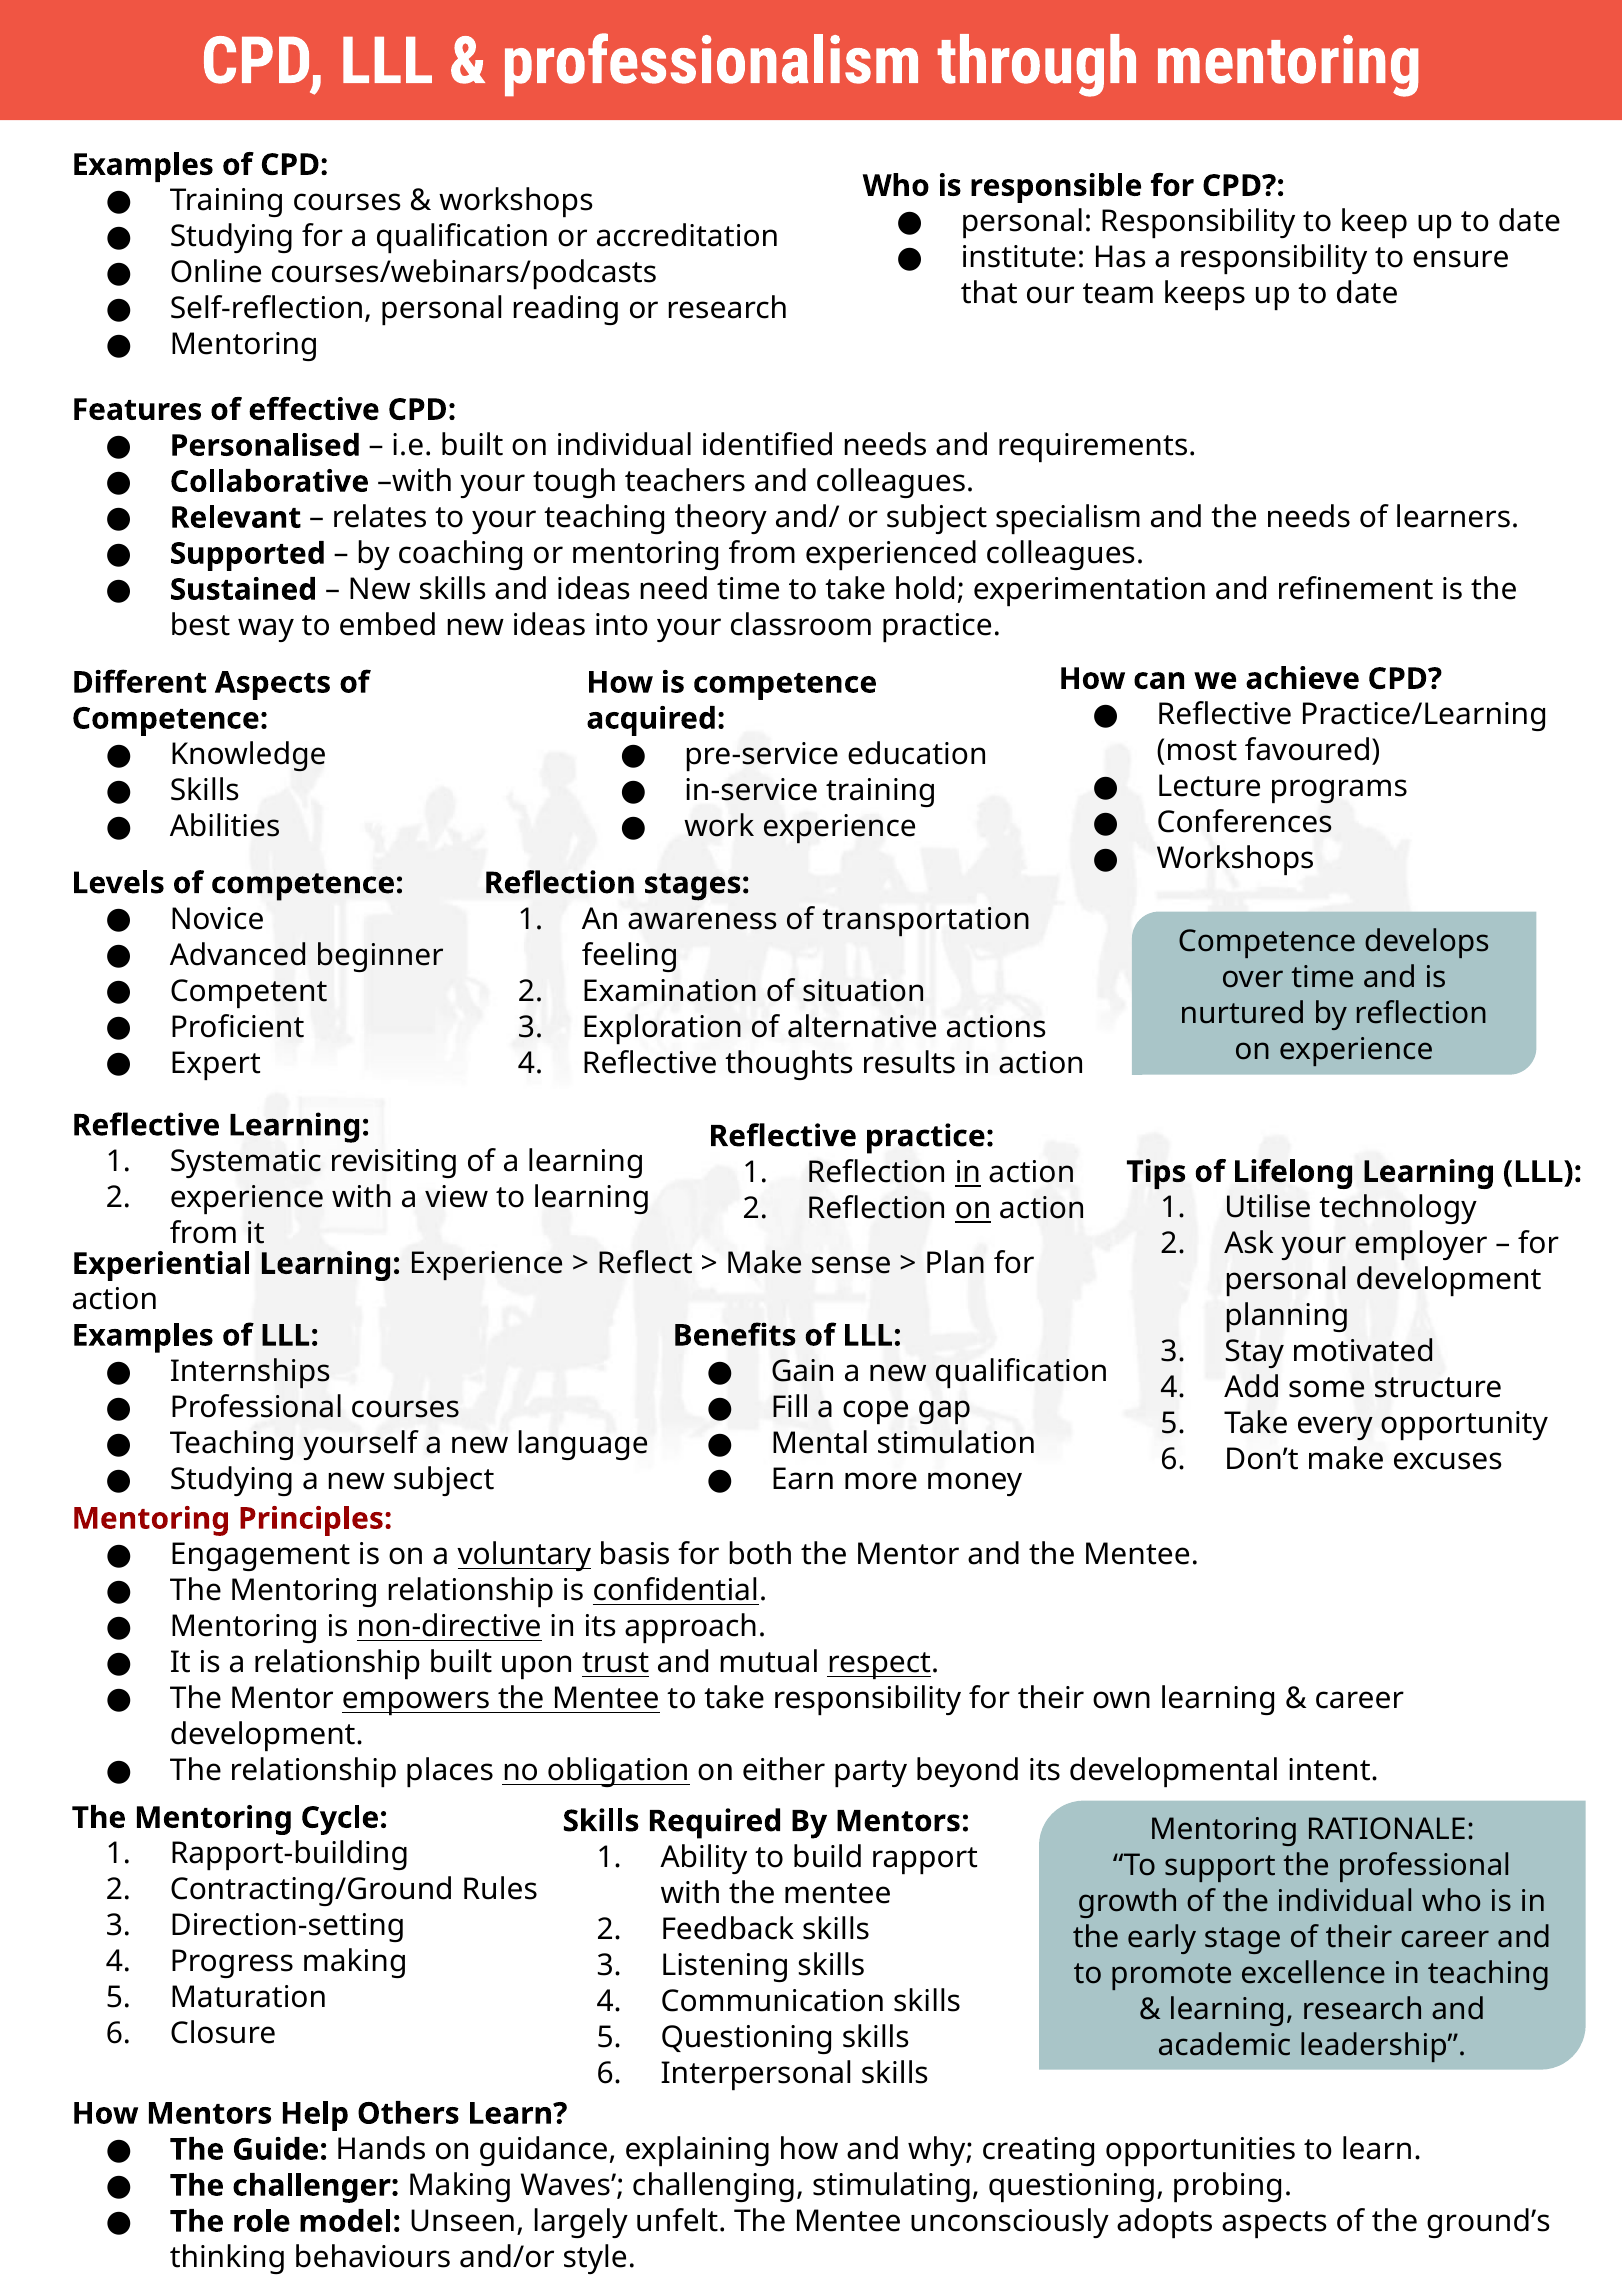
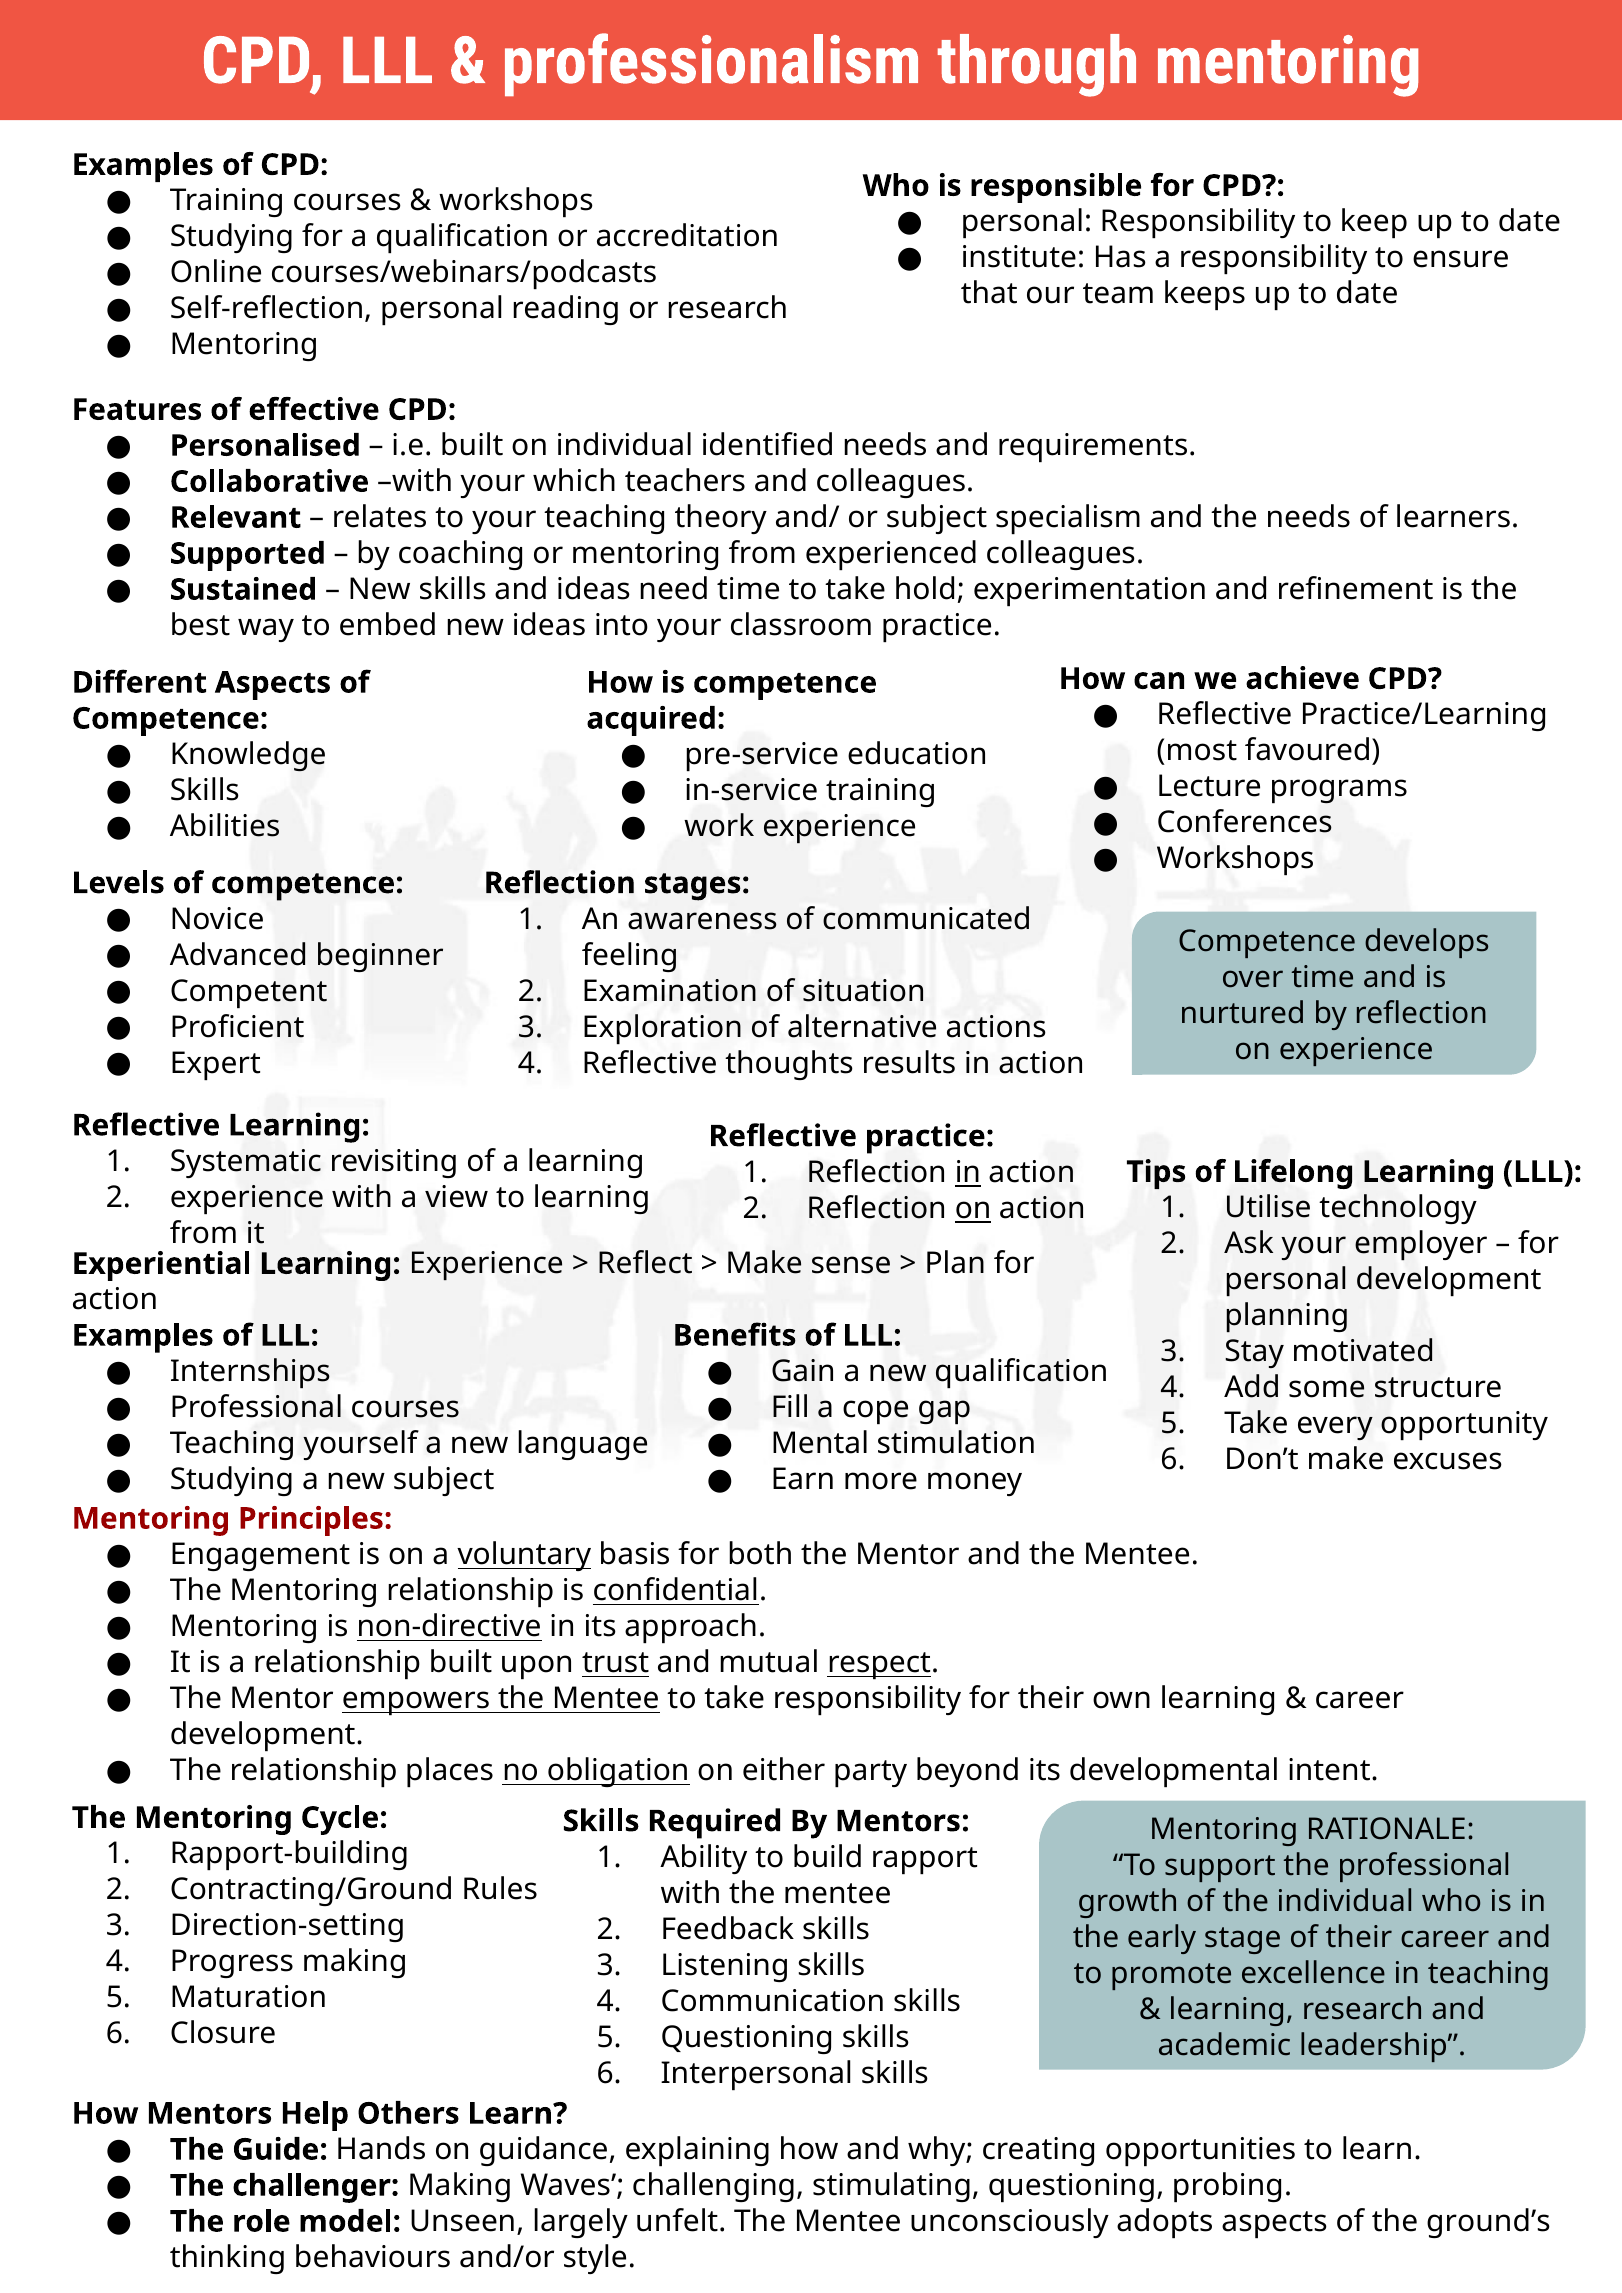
tough: tough -> which (575, 482)
transportation: transportation -> communicated (927, 919)
